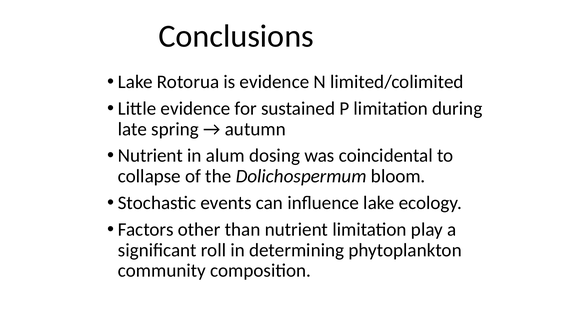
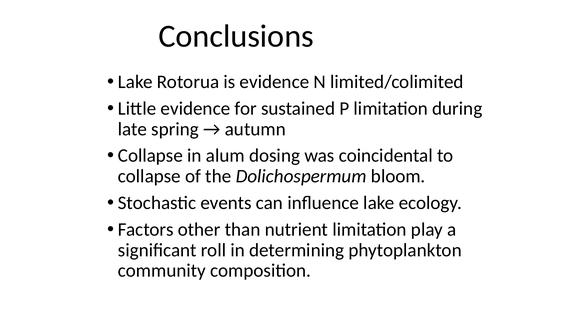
Nutrient: Nutrient -> Collapse (150, 156)
